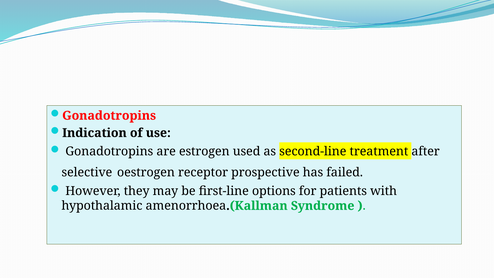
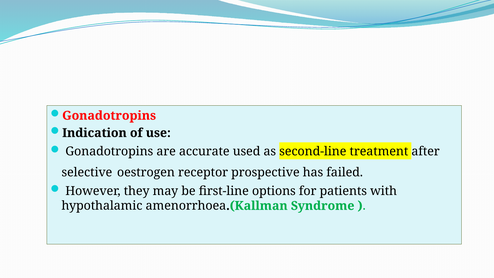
estrogen: estrogen -> accurate (204, 151)
